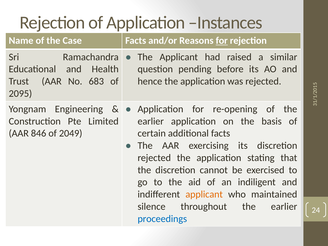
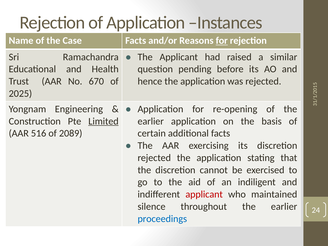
683: 683 -> 670 (96, 81)
2095: 2095 -> 2025 (20, 94)
Limited underline: none -> present (103, 121)
846: 846 -> 516 (39, 133)
2049: 2049 -> 2089 (71, 133)
applicant colour: orange -> red (204, 194)
